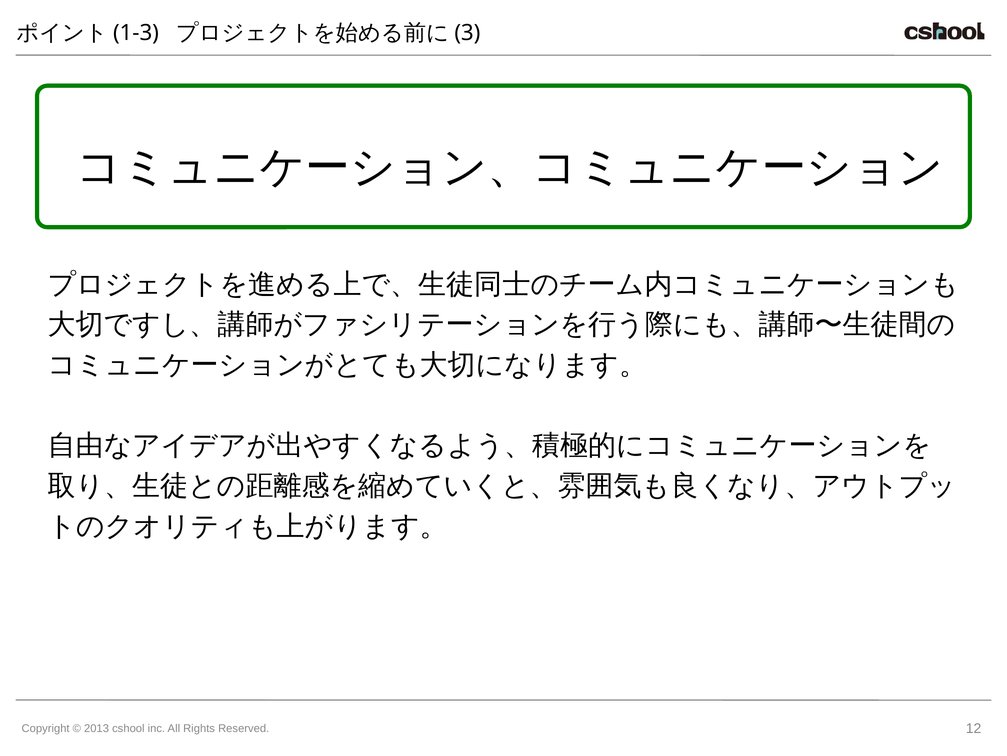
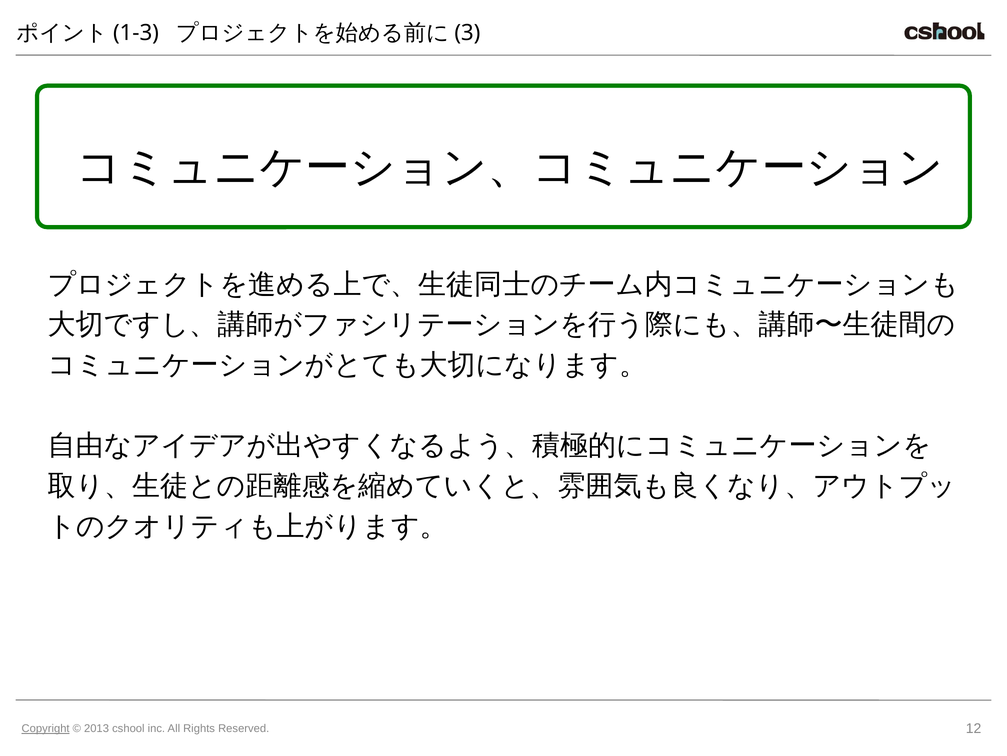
Copyright underline: none -> present (46, 728)
